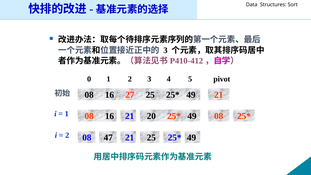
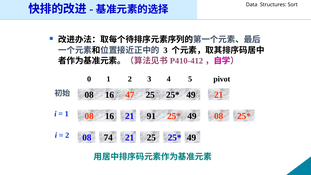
27: 27 -> 47 (130, 95)
20: 20 -> 91 (151, 116)
47: 47 -> 74 (108, 138)
